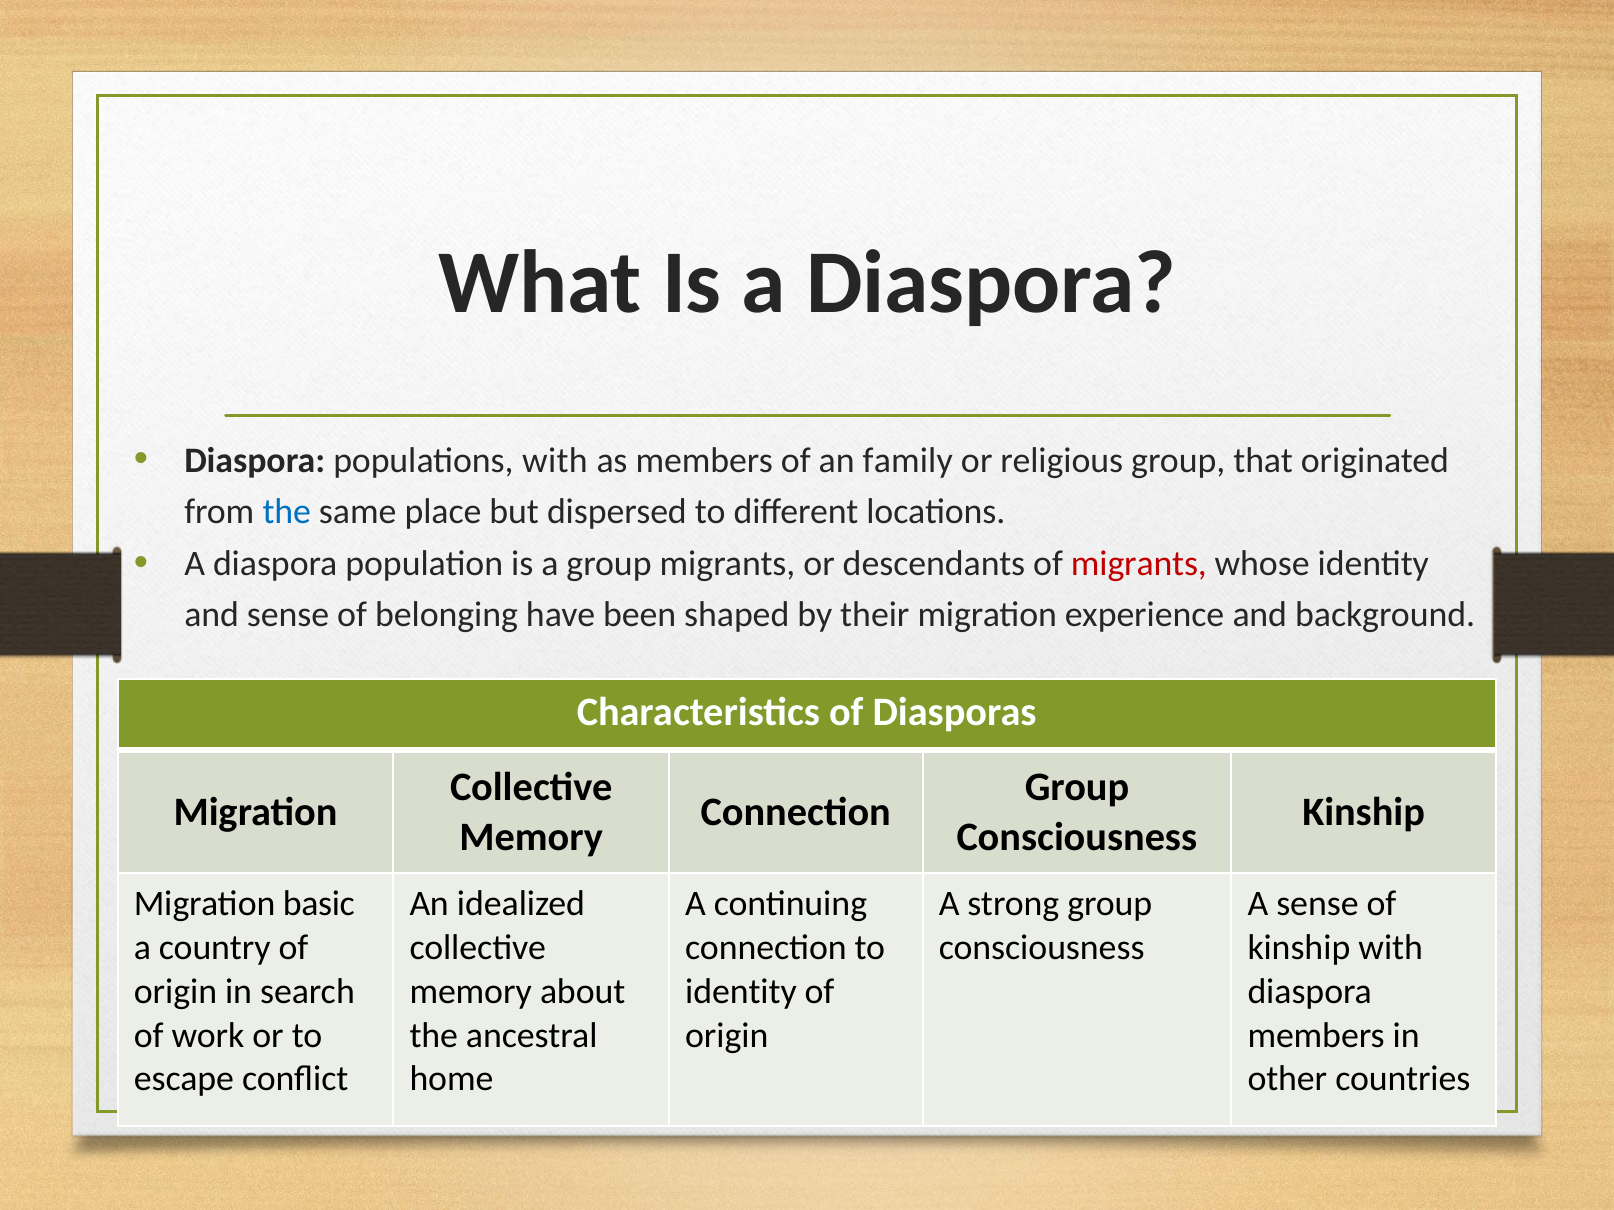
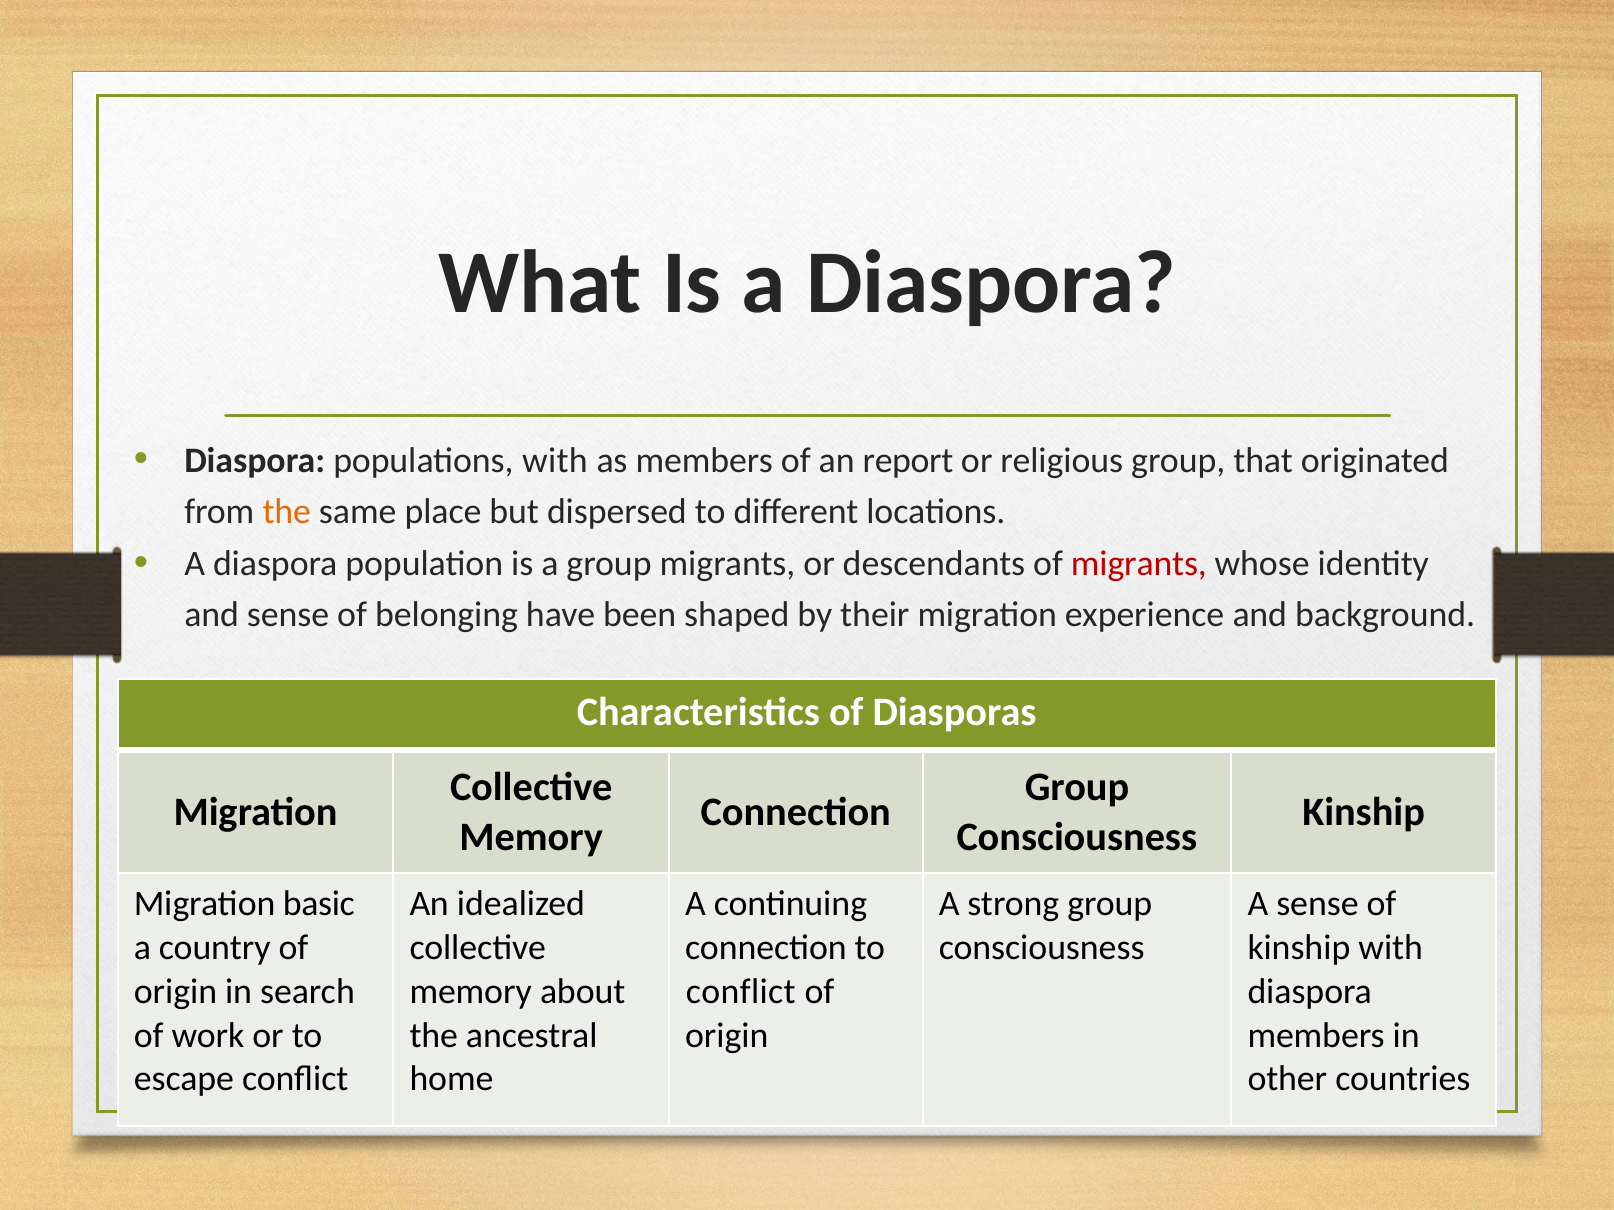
family: family -> report (908, 460)
the colour: blue -> orange (287, 512)
identity: identity -> conflict (741, 992)
